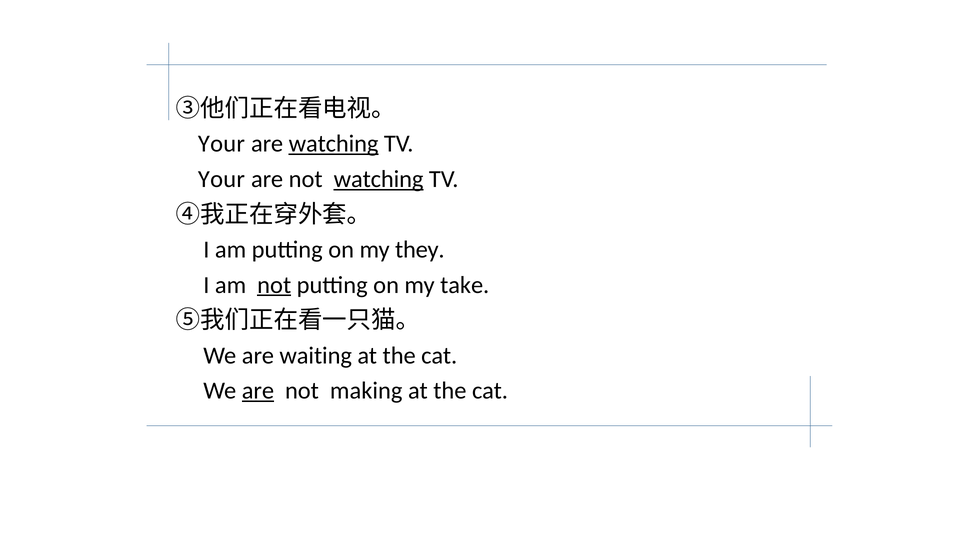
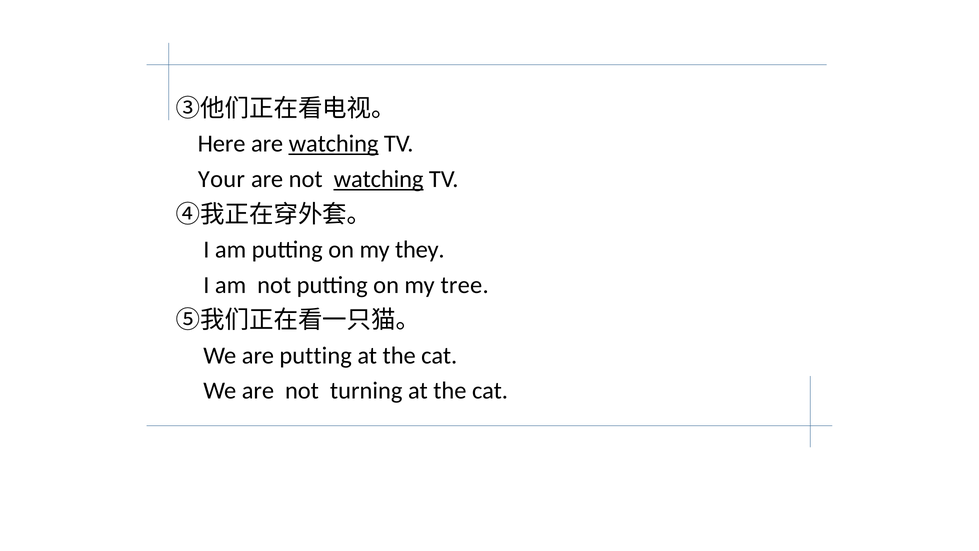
Your: Your -> Here (222, 144)
not underline: present -> none (274, 285)
take: take -> tree (465, 285)
are waiting: waiting -> putting (316, 355)
are underline: present -> none (258, 390)
making: making -> turning (366, 390)
